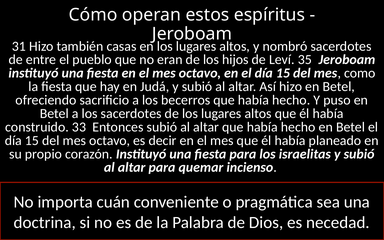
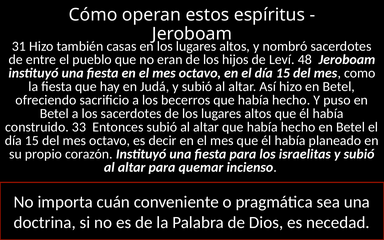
35: 35 -> 48 (305, 60)
